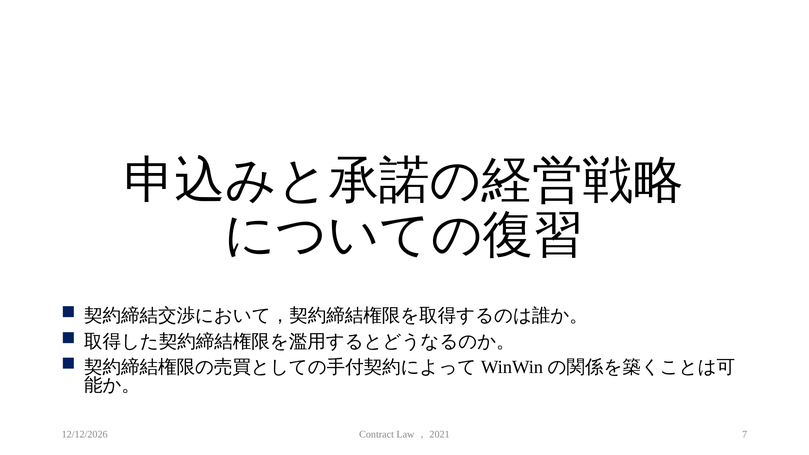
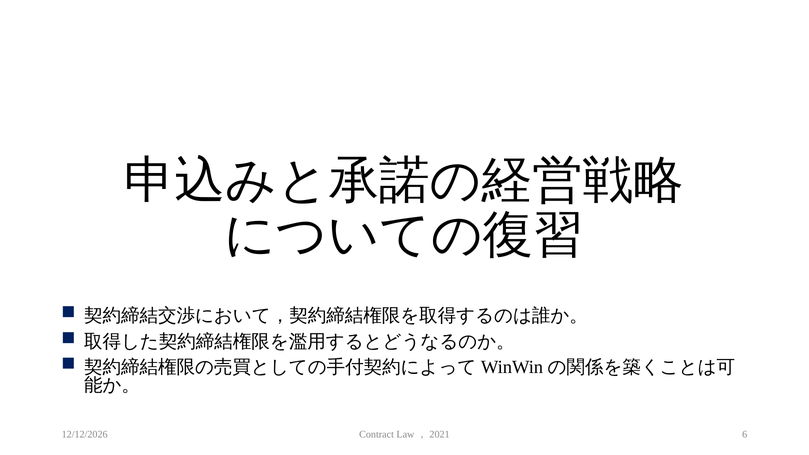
7: 7 -> 6 (745, 435)
